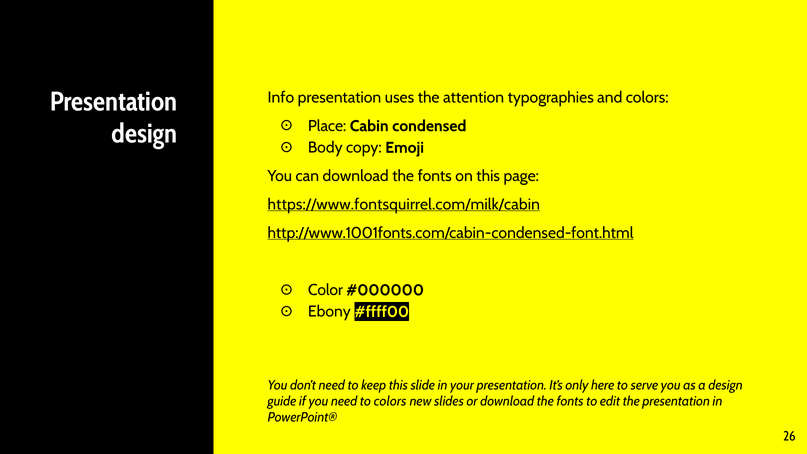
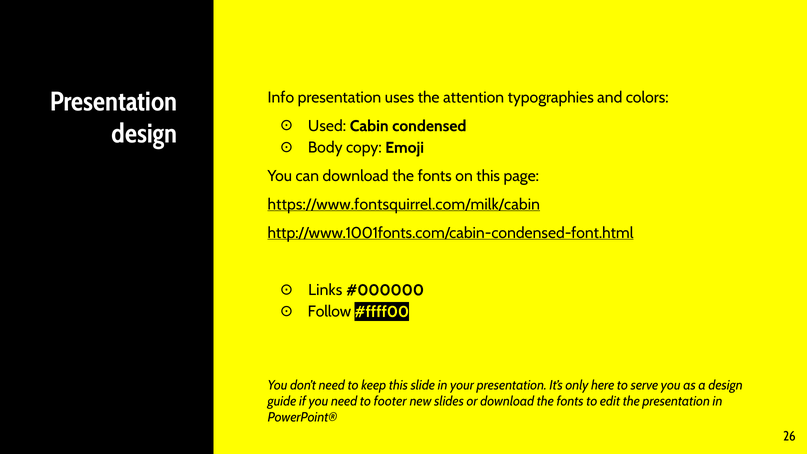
Place: Place -> Used (327, 126)
Color: Color -> Links (325, 290)
Ebony: Ebony -> Follow (329, 312)
to colors: colors -> footer (390, 401)
